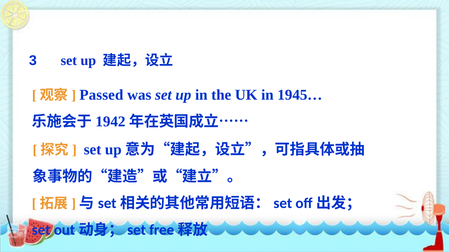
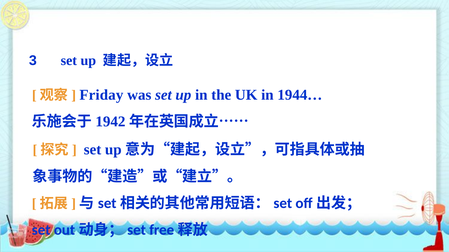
Passed: Passed -> Friday (101, 95)
1945…: 1945… -> 1944… (300, 95)
